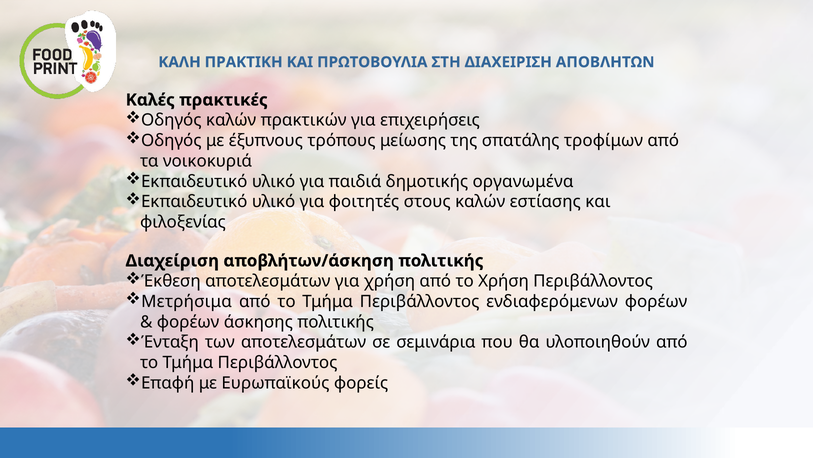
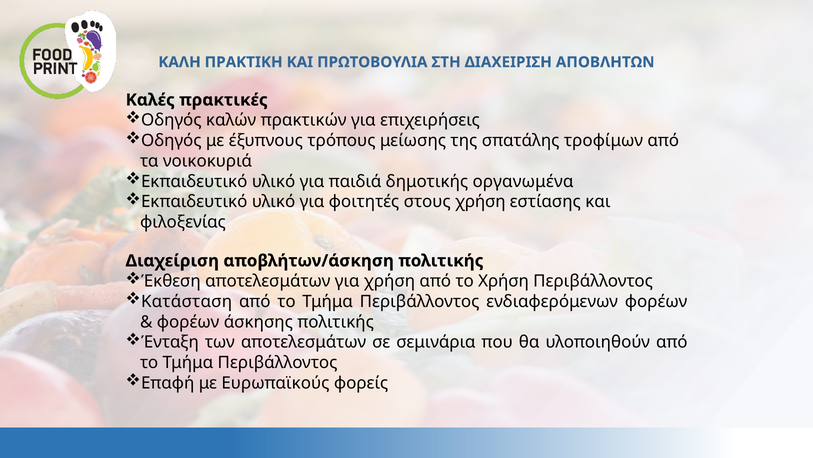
στους καλών: καλών -> χρήση (480, 202)
Μετρήσιμα: Μετρήσιμα -> Κατάσταση (187, 301)
